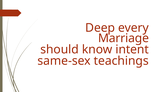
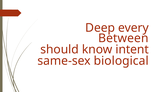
Marriage: Marriage -> Between (123, 38)
teachings: teachings -> biological (121, 61)
